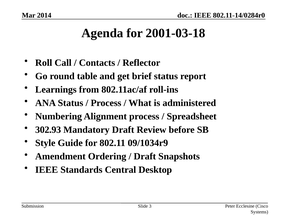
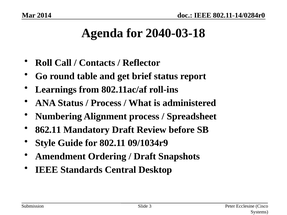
2001-03-18: 2001-03-18 -> 2040-03-18 (176, 33)
302.93: 302.93 -> 862.11 (48, 130)
